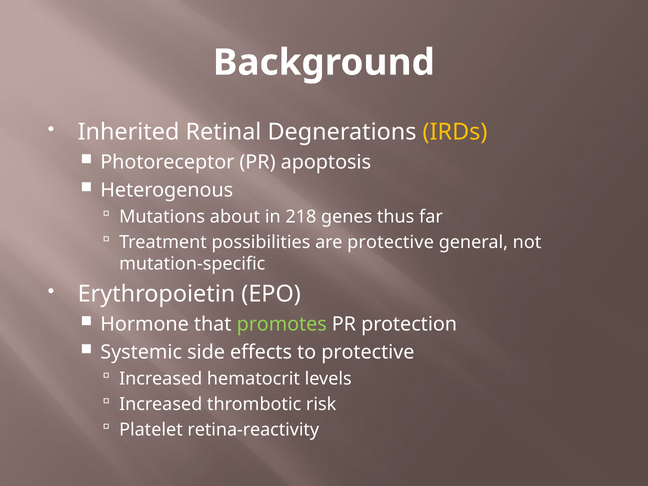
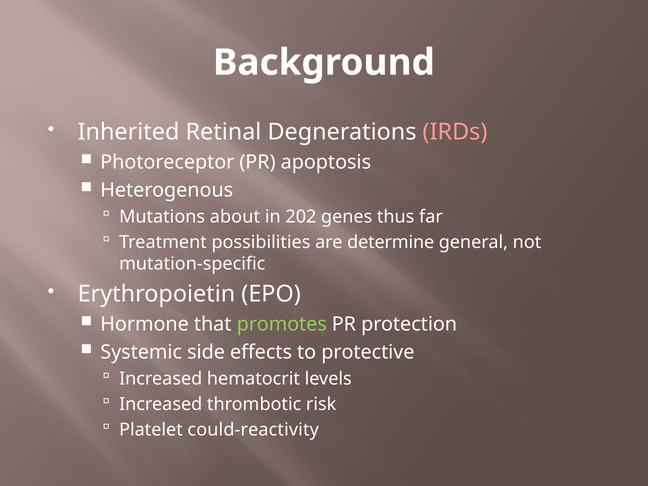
IRDs colour: yellow -> pink (455, 132)
218: 218 -> 202 (301, 217)
are protective: protective -> determine (391, 242)
retina-reactivity: retina-reactivity -> could-reactivity (253, 430)
